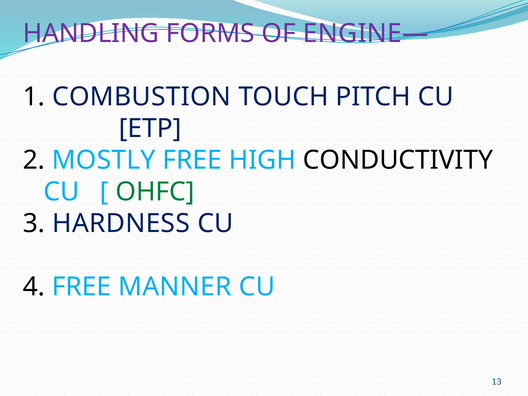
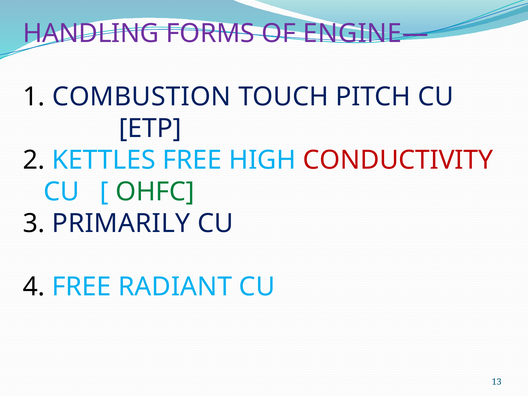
MOSTLY: MOSTLY -> KETTLES (104, 160)
CONDUCTIVITY colour: black -> red (398, 160)
HARDNESS: HARDNESS -> PRIMARILY (121, 224)
MANNER: MANNER -> RADIANT (175, 287)
